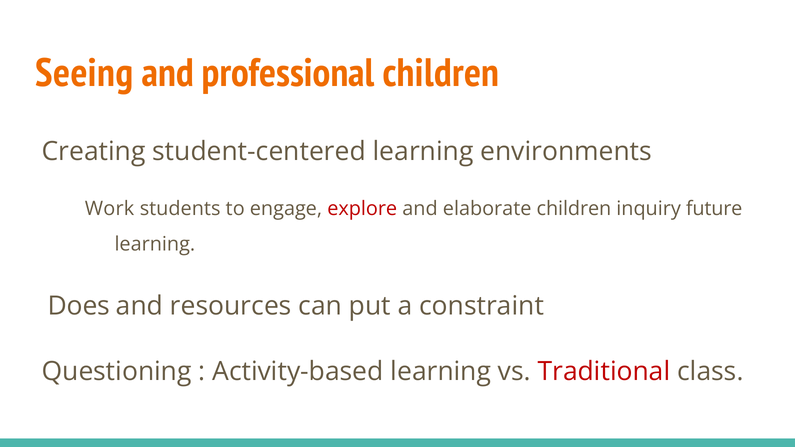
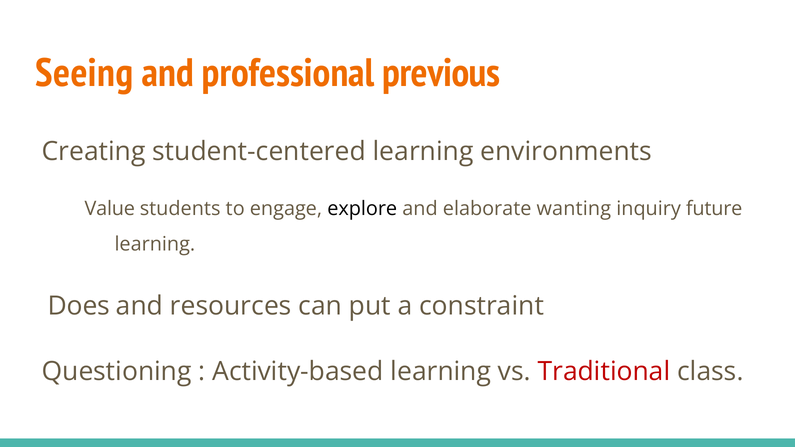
professional children: children -> previous (441, 73)
Work: Work -> Value (110, 209)
explore colour: red -> black (362, 209)
elaborate children: children -> wanting (574, 209)
